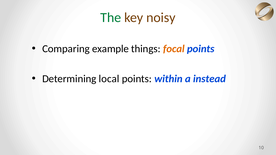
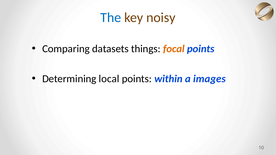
The colour: green -> blue (111, 18)
example: example -> datasets (110, 49)
instead: instead -> images (209, 79)
